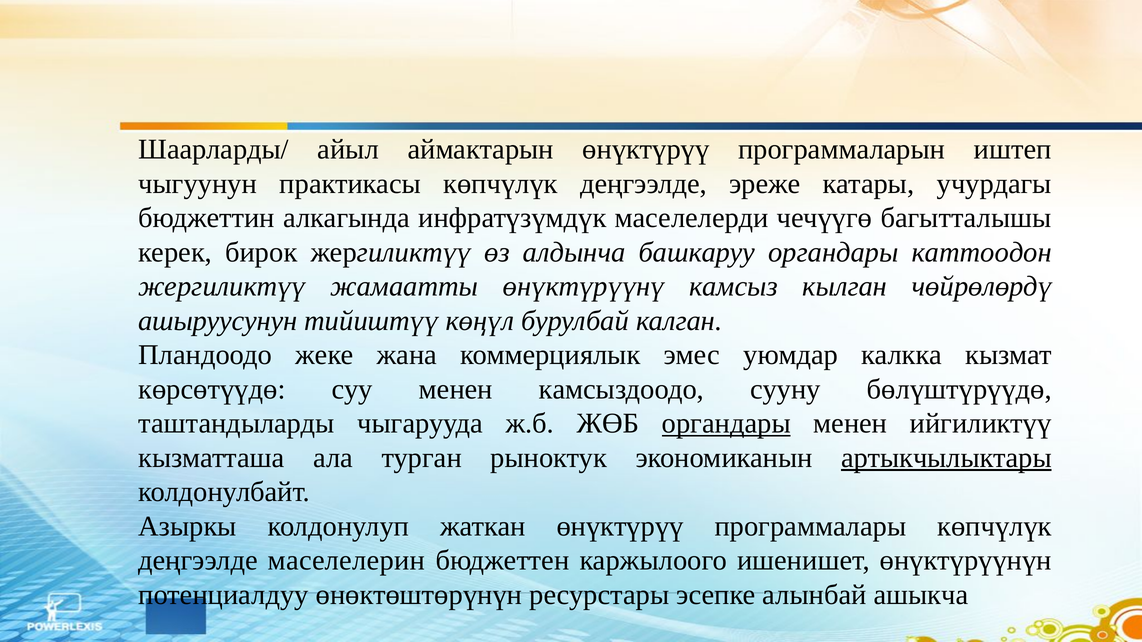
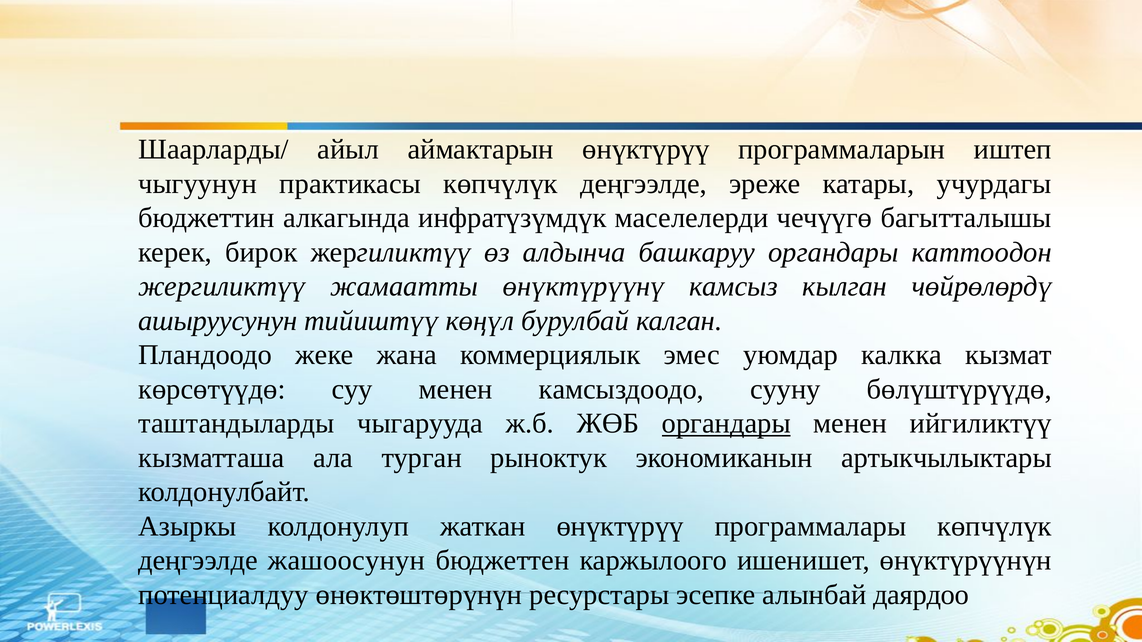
артыкчылыктары underline: present -> none (946, 458)
маселелерин: маселелерин -> жашоосунун (347, 561)
ашыкча: ашыкча -> даярдоо (921, 595)
